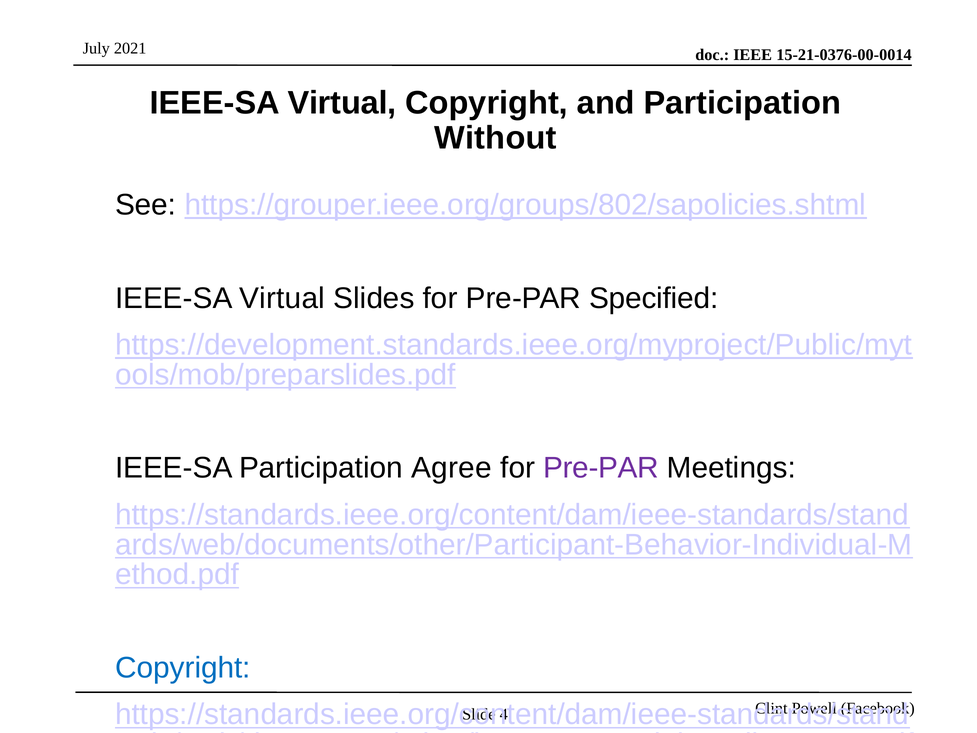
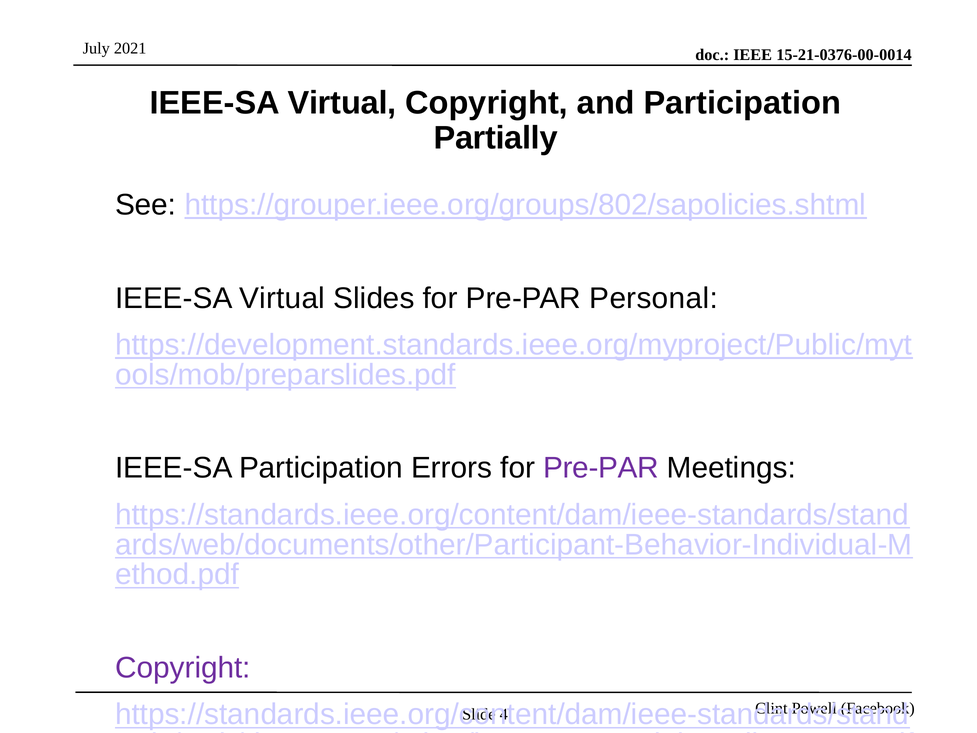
Without: Without -> Partially (496, 138)
Specified: Specified -> Personal (654, 298)
Agree: Agree -> Errors (452, 468)
Copyright colour: blue -> purple (183, 668)
